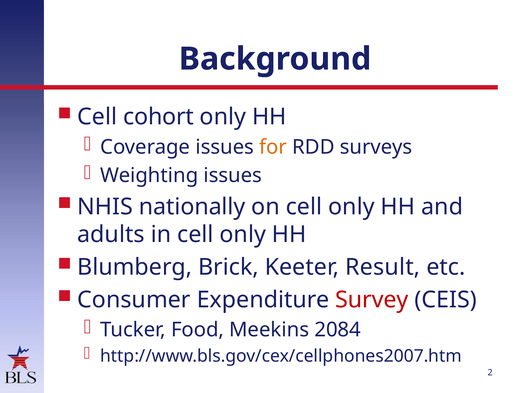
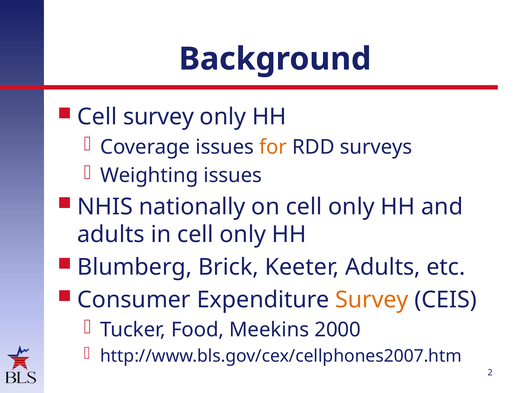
Cell cohort: cohort -> survey (159, 117)
Keeter Result: Result -> Adults (383, 267)
Survey colour: red -> orange (372, 300)
2084: 2084 -> 2000 (338, 330)
